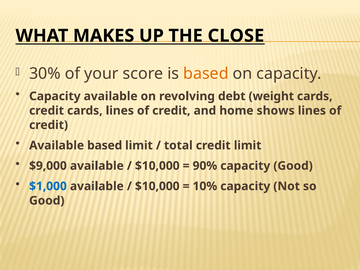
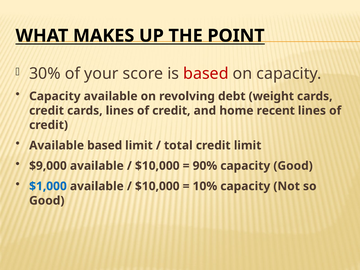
CLOSE: CLOSE -> POINT (236, 36)
based colour: orange -> red (206, 74)
shows: shows -> recent (276, 111)
